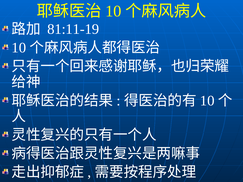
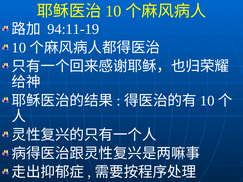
81:11-19: 81:11-19 -> 94:11-19 (73, 29)
